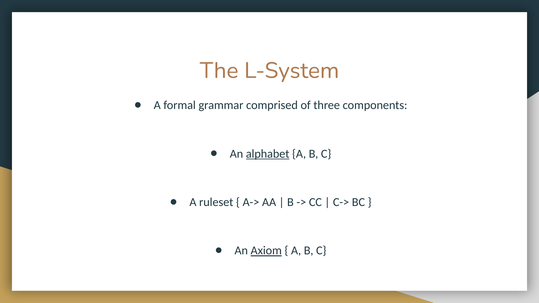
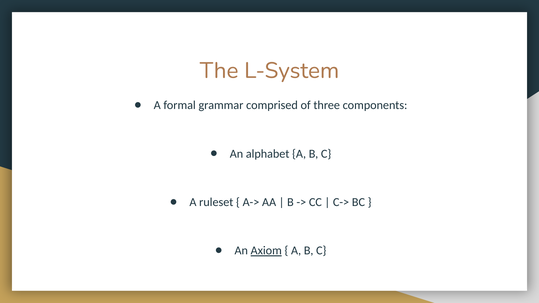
alphabet underline: present -> none (268, 154)
